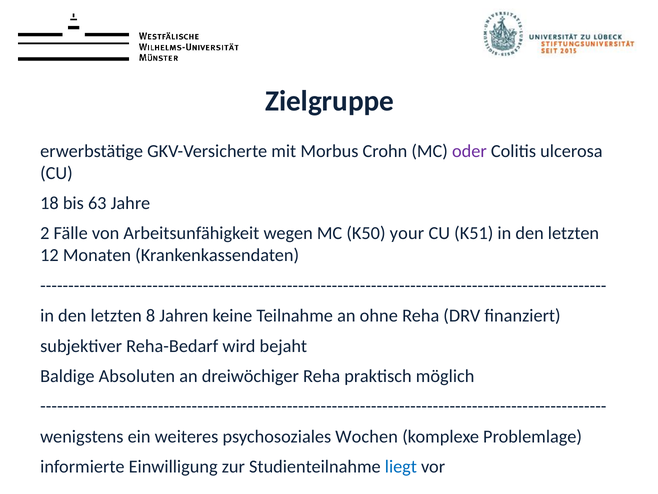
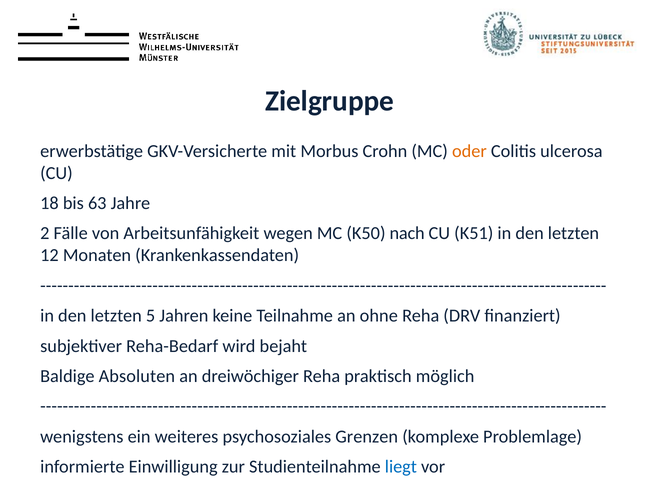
oder colour: purple -> orange (469, 151)
your: your -> nach (407, 233)
8: 8 -> 5 (151, 316)
Wochen: Wochen -> Grenzen (367, 436)
